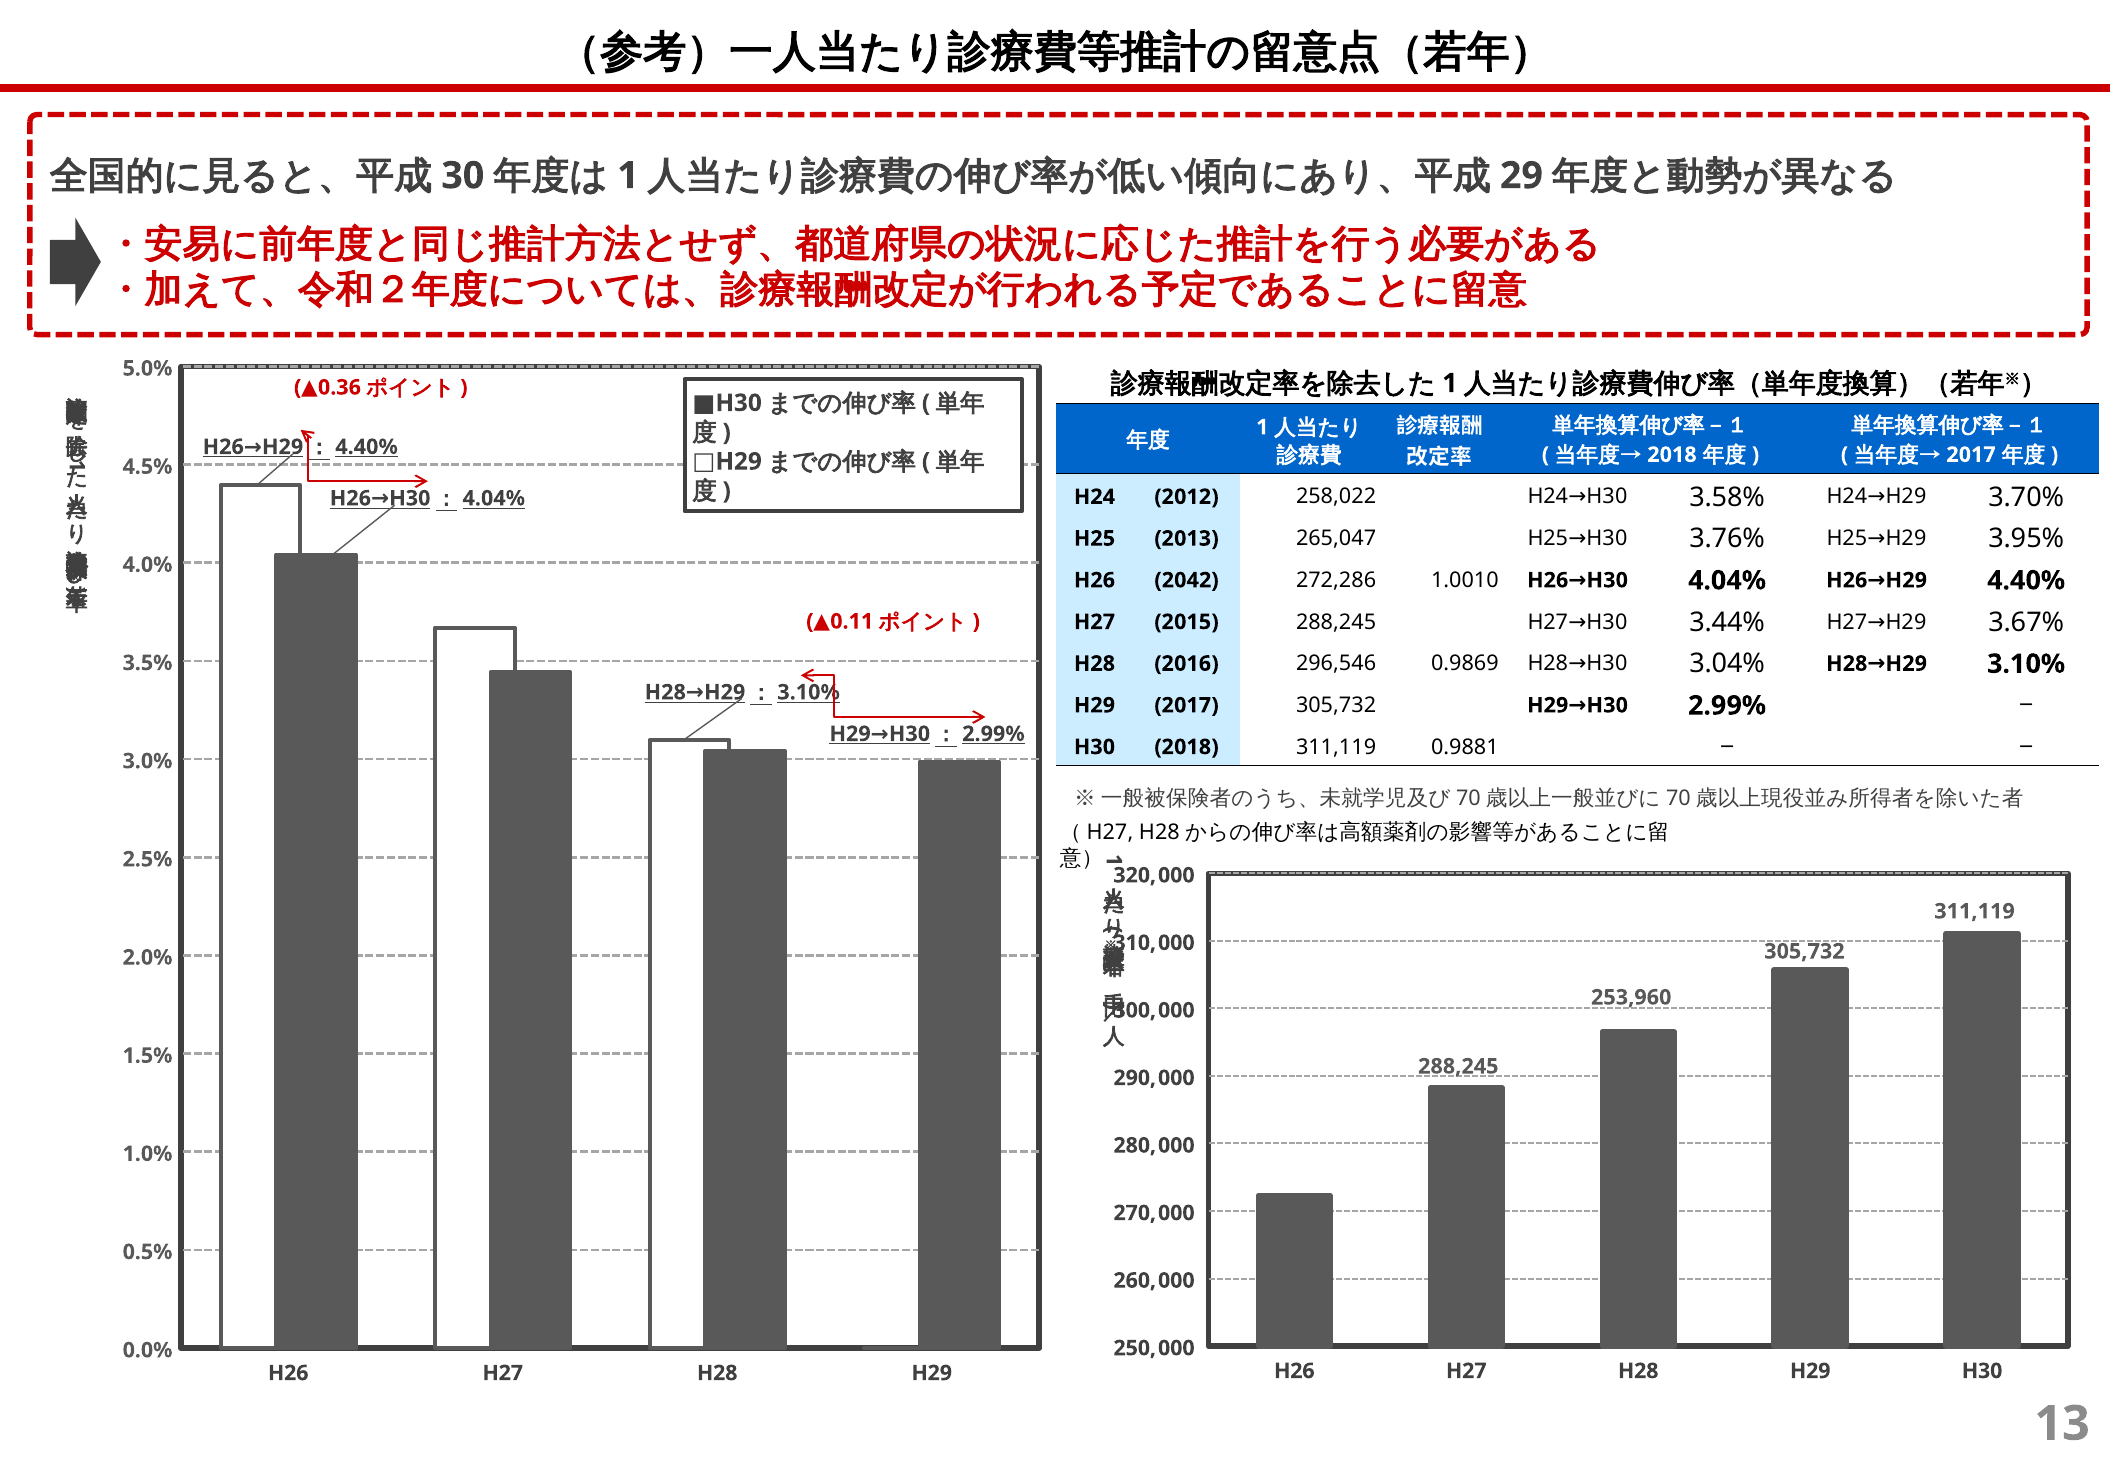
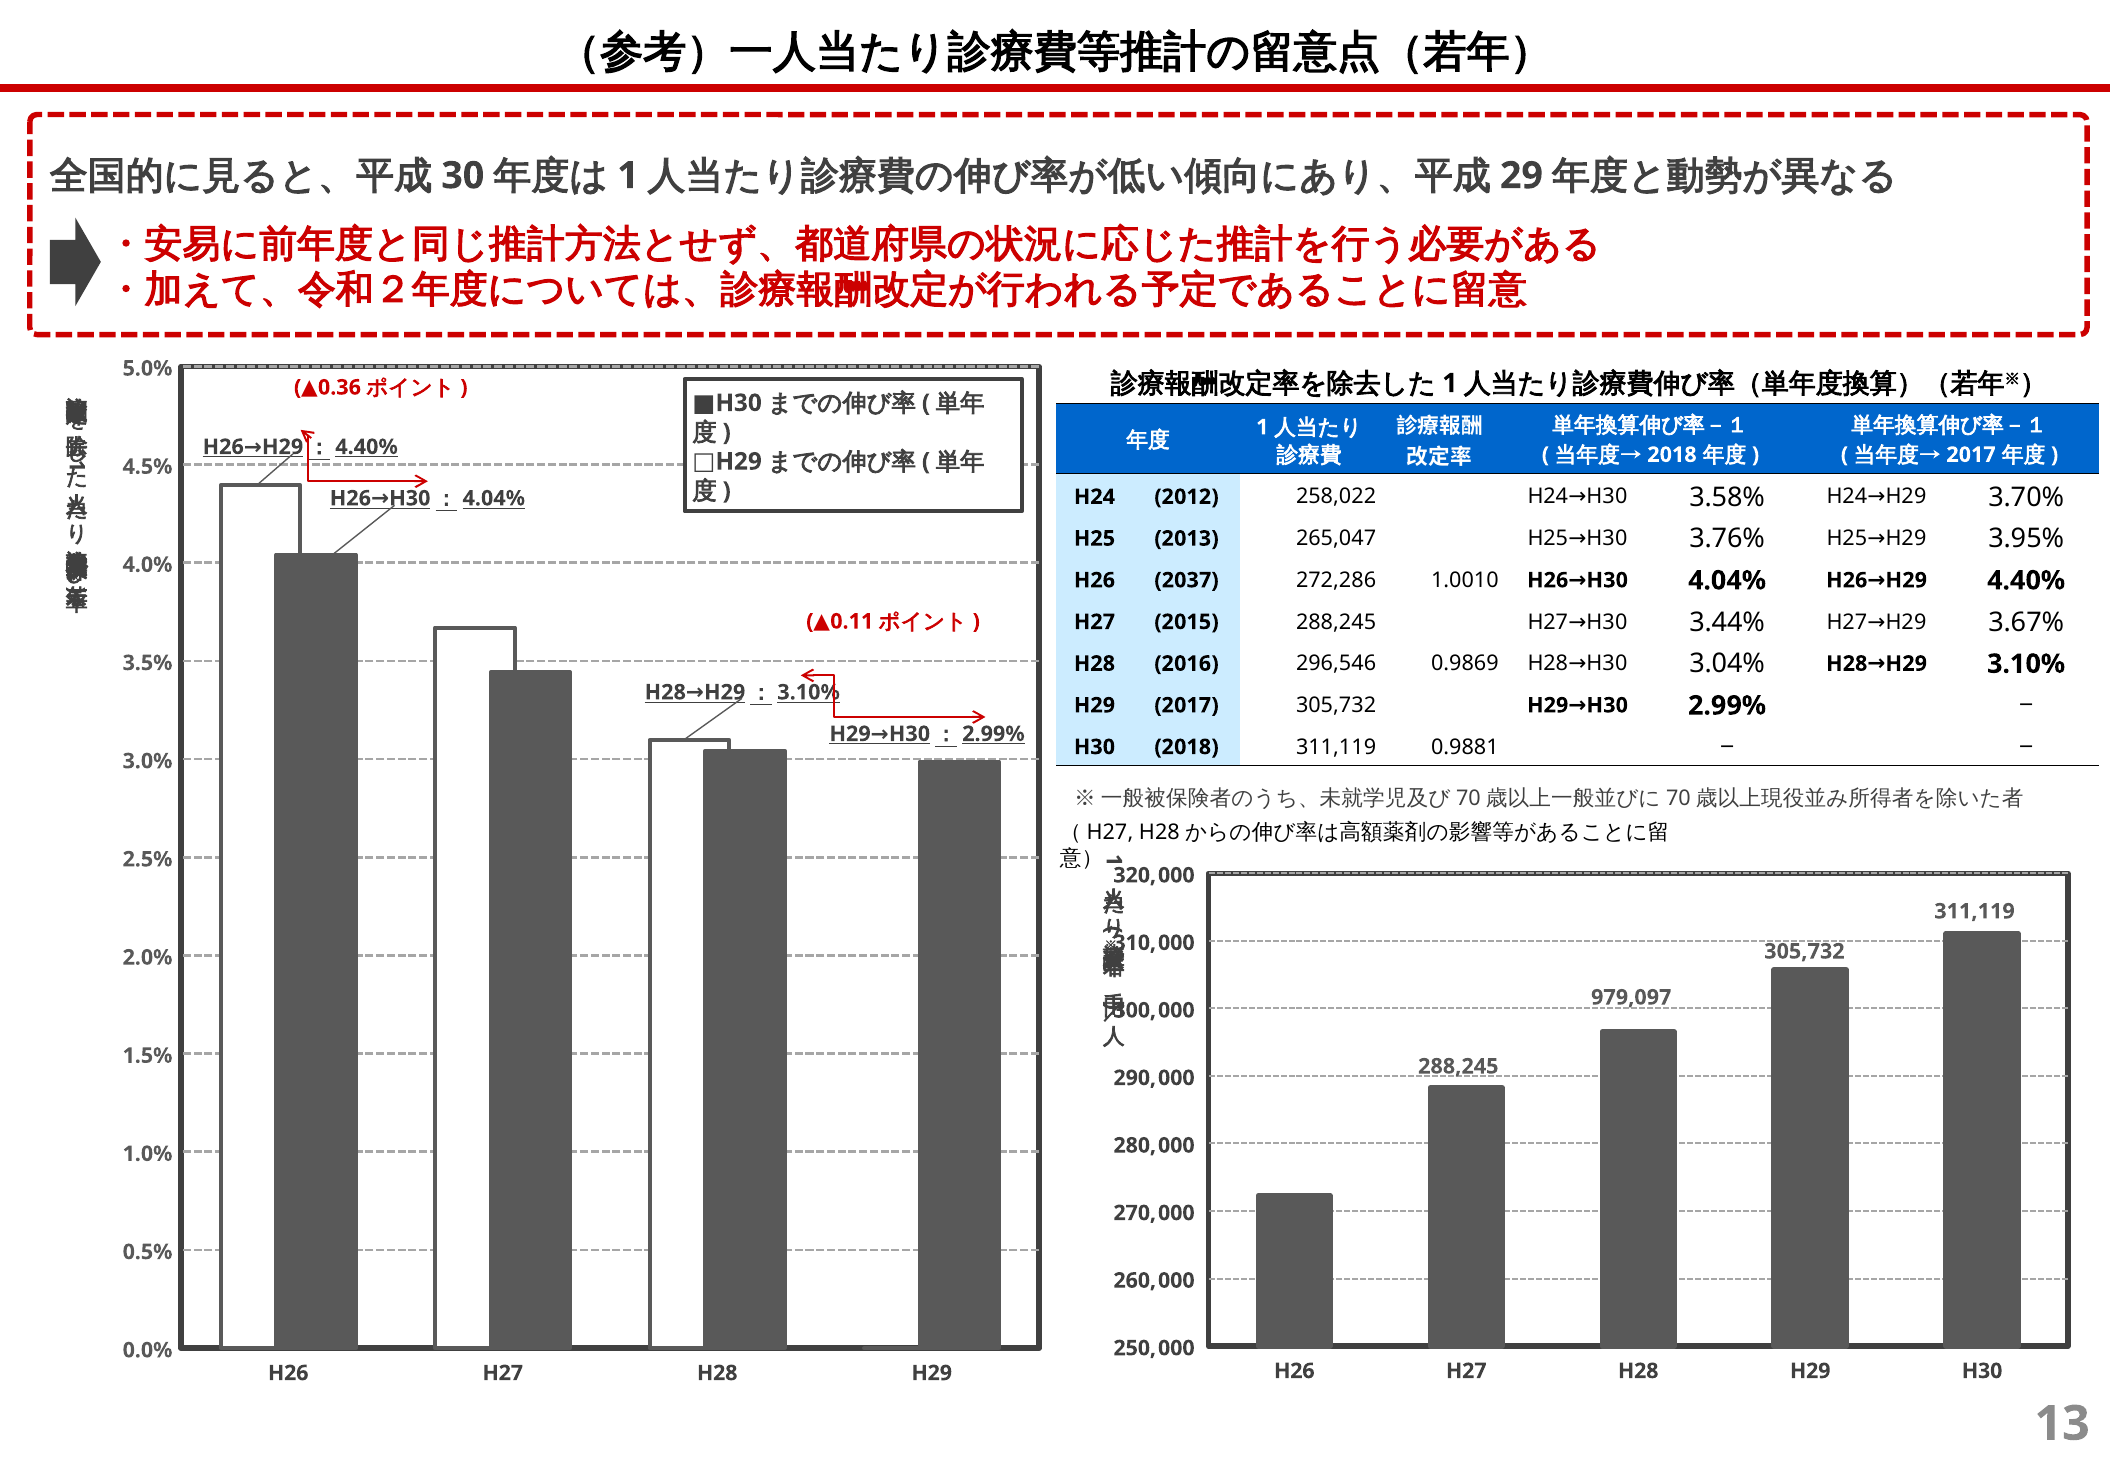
2042: 2042 -> 2037 (1187, 581)
253,960: 253,960 -> 979,097 (1631, 998)
